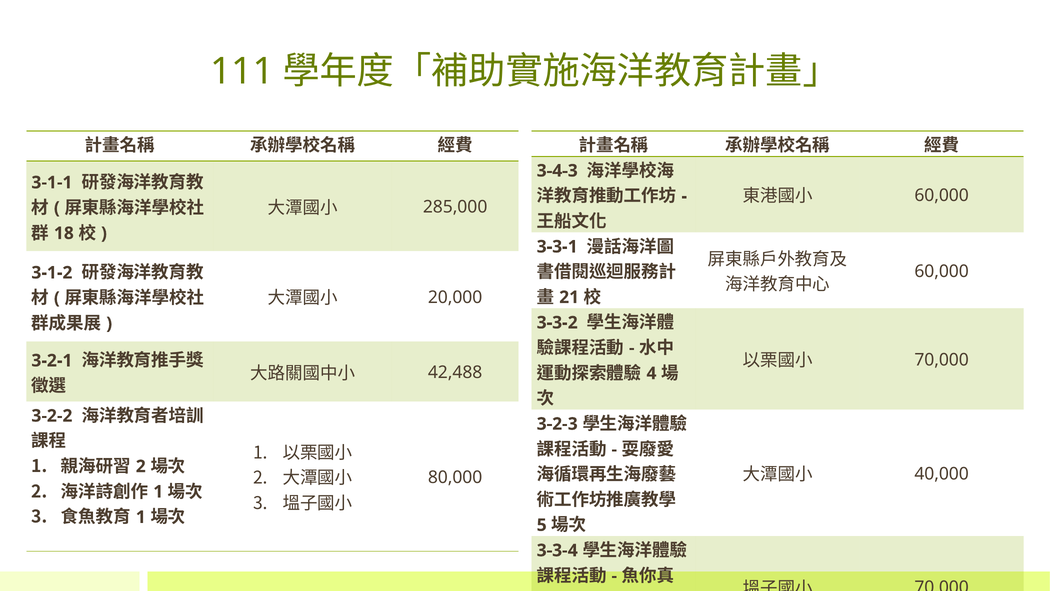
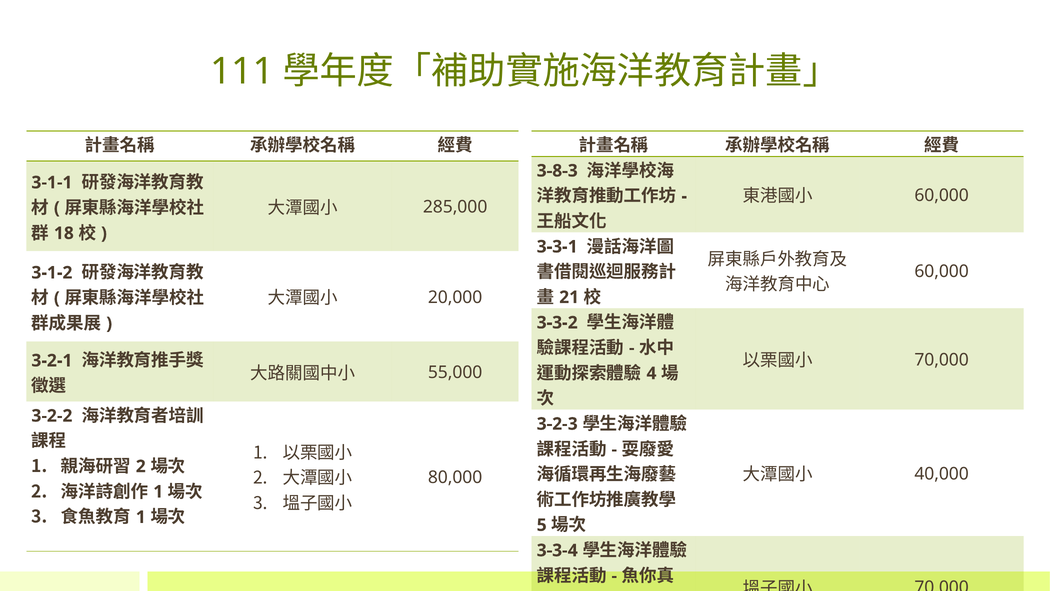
3-4-3: 3-4-3 -> 3-8-3 (557, 171)
42,488: 42,488 -> 55,000 (455, 372)
